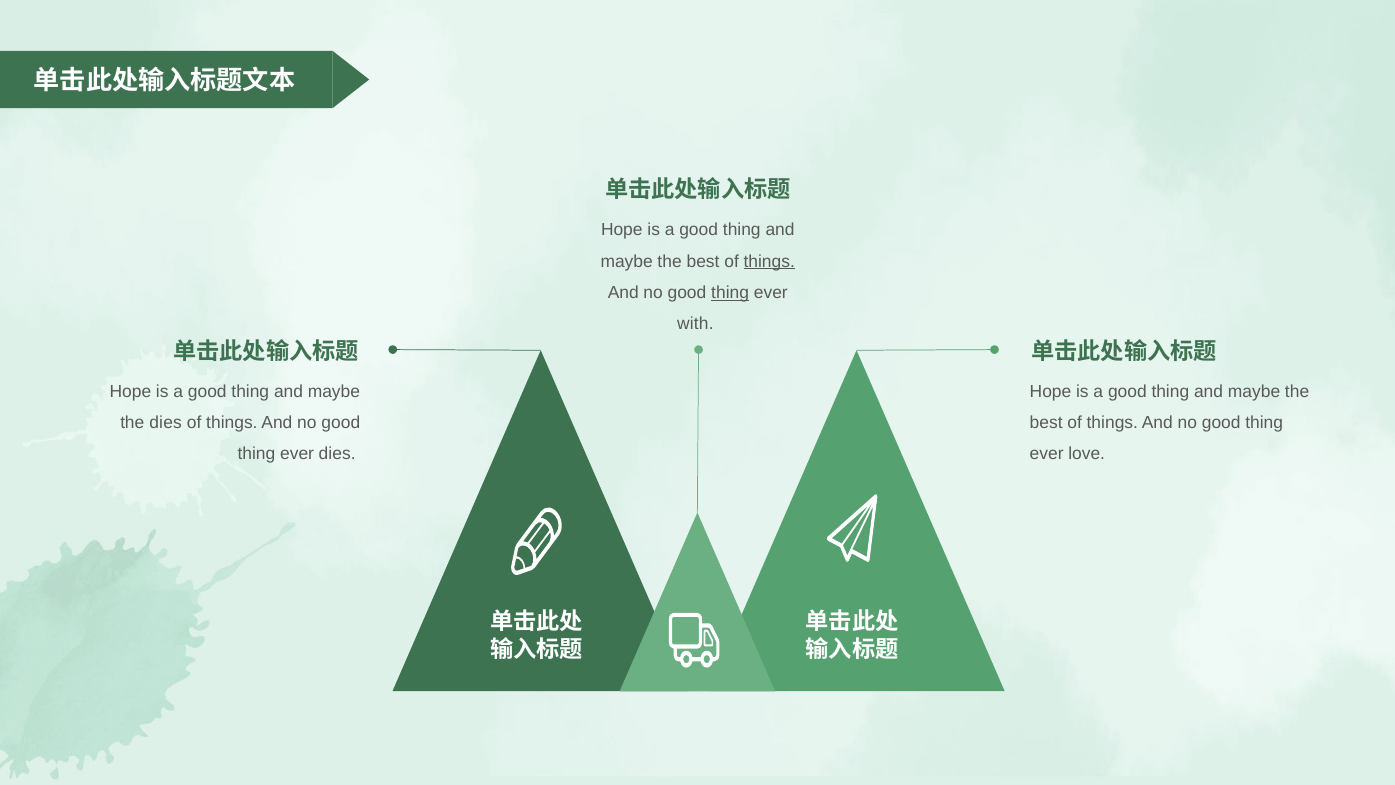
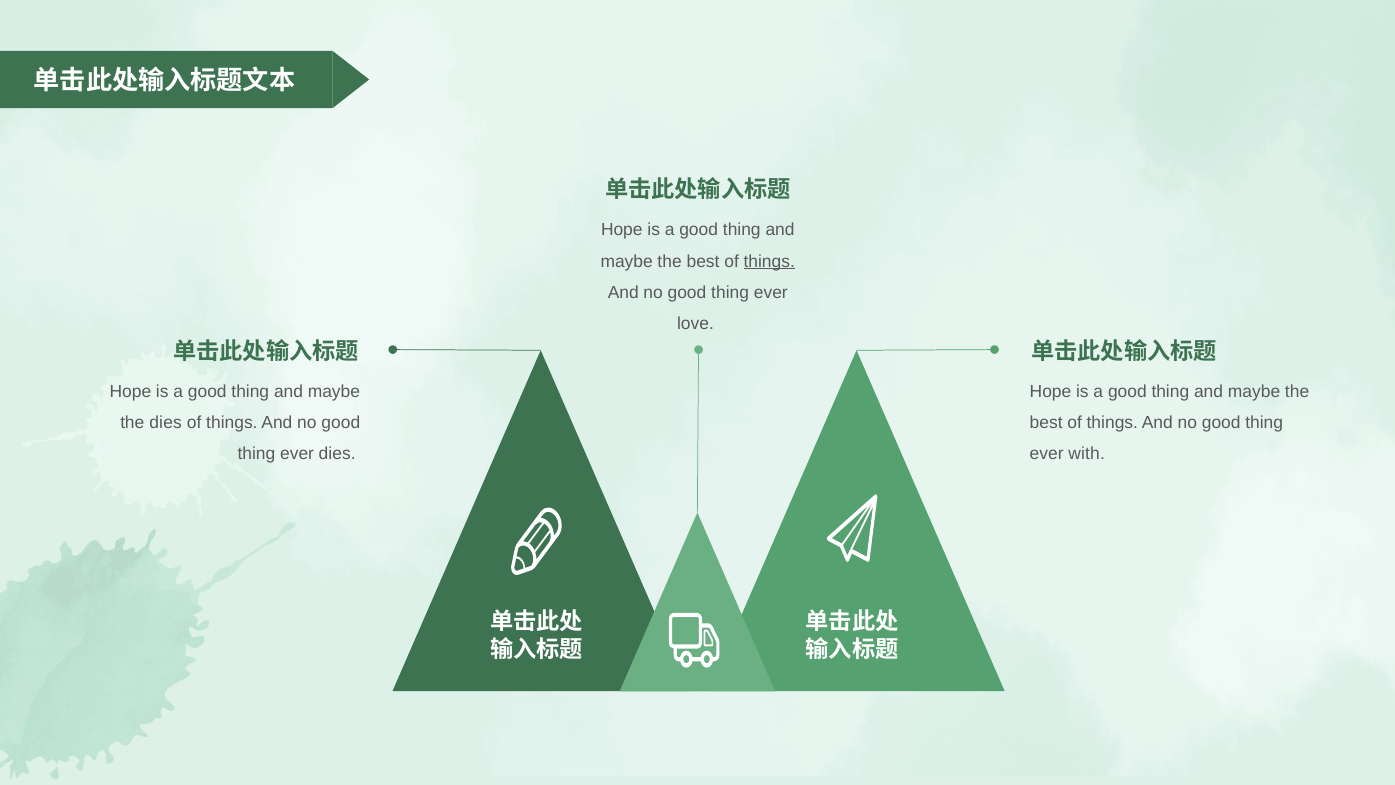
thing underline: present -> none (730, 293)
with: with -> love (695, 324)
love: love -> with (1087, 454)
